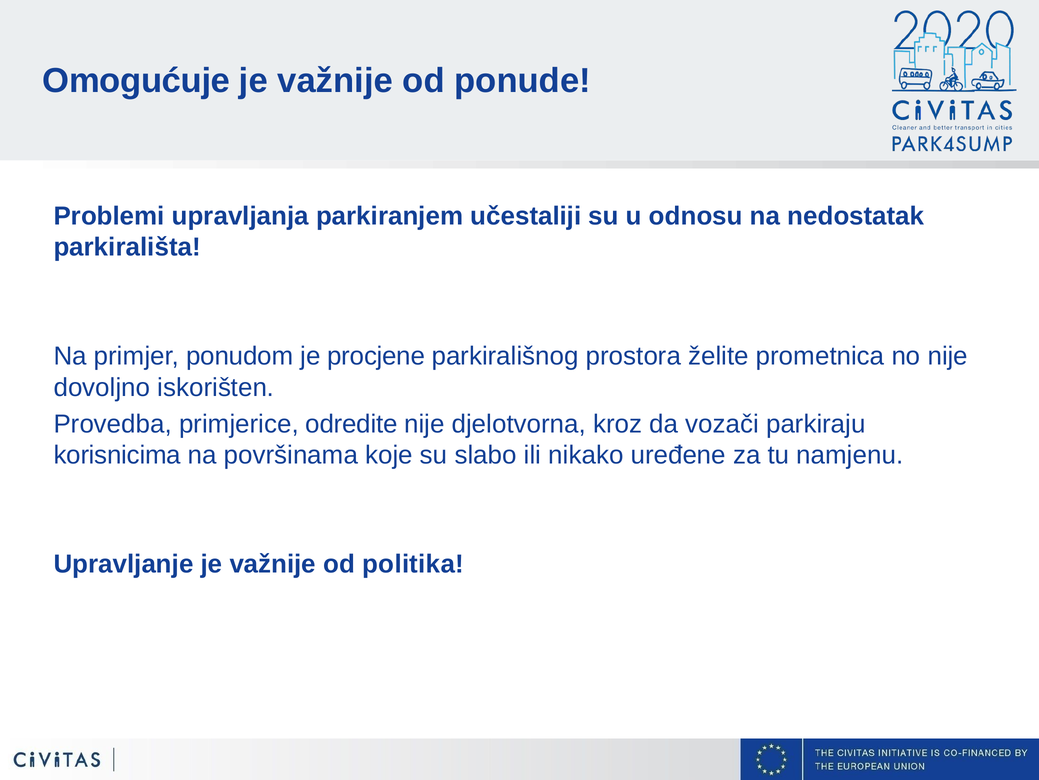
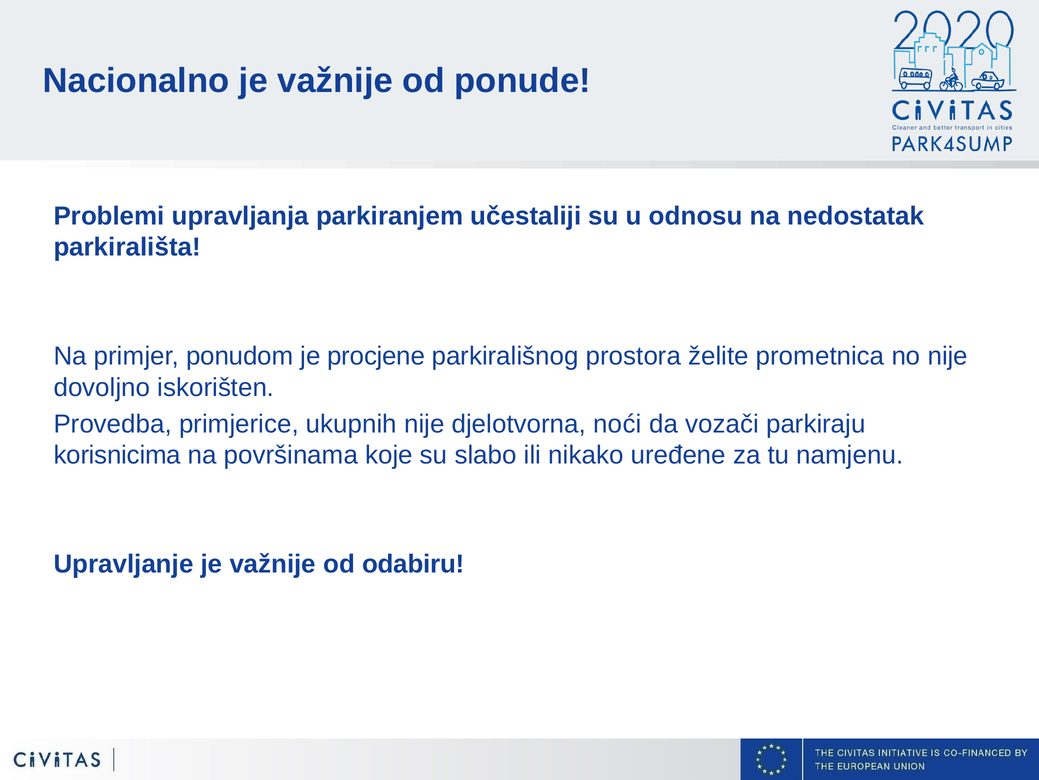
Omogućuje: Omogućuje -> Nacionalno (136, 81)
odredite: odredite -> ukupnih (351, 424)
kroz: kroz -> noći (617, 424)
politika: politika -> odabiru (413, 564)
